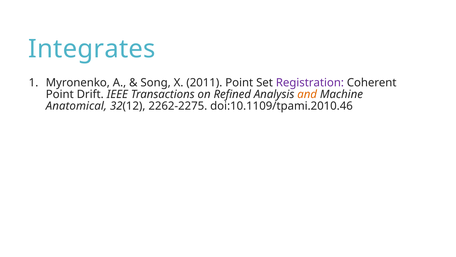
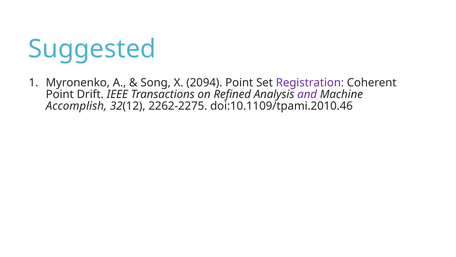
Integrates: Integrates -> Suggested (92, 49)
2011: 2011 -> 2094 (204, 82)
and colour: orange -> purple (307, 94)
Anatomical: Anatomical -> Accomplish (76, 106)
